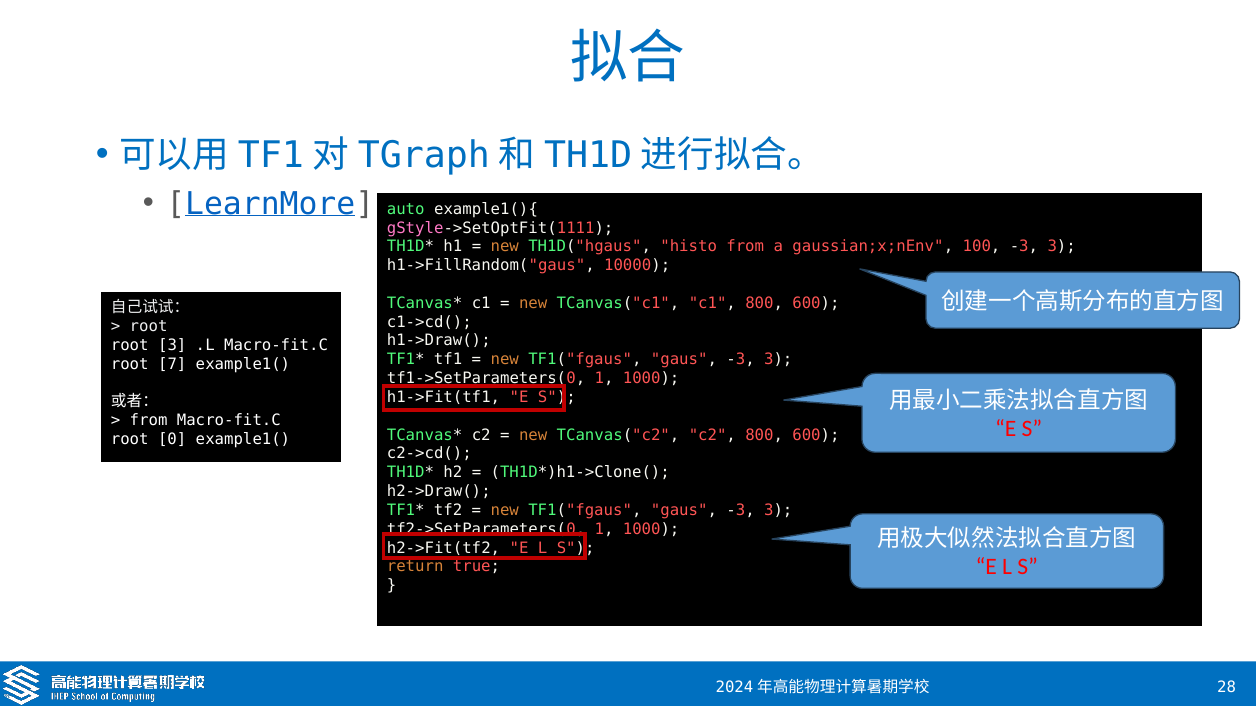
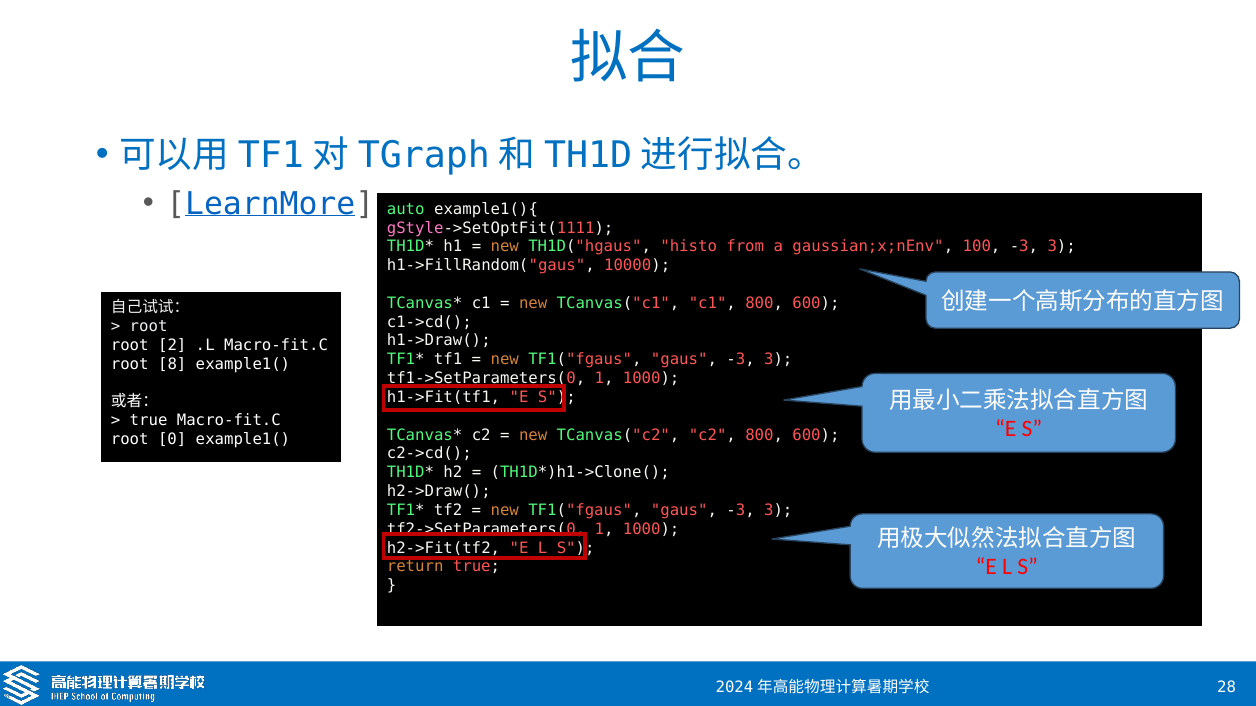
root 3: 3 -> 2 (172, 345)
7: 7 -> 8 (172, 364)
from: from -> true (149, 421)
